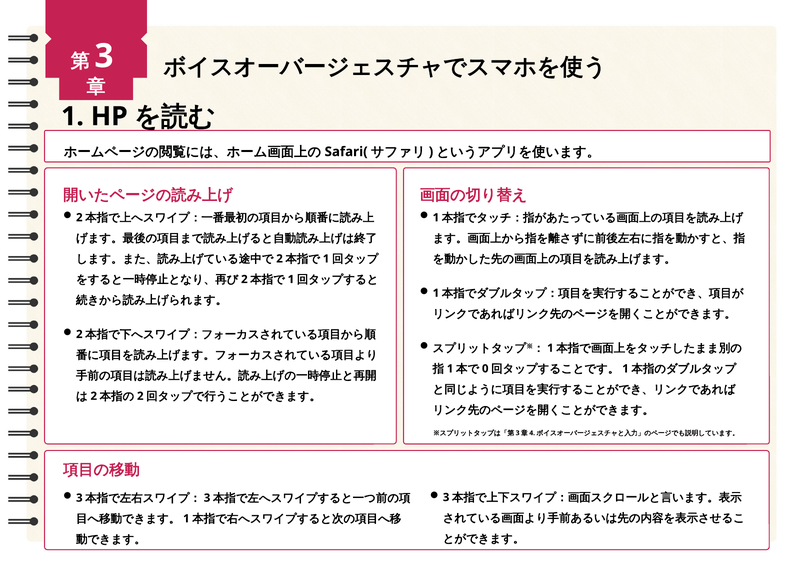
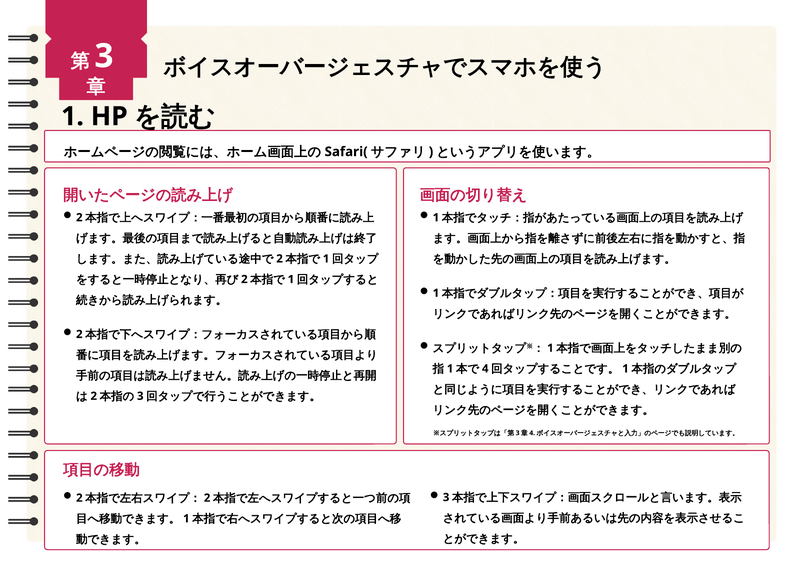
0: 0 -> 4 (485, 368)
2: 2 -> 3 (140, 396)
3: 3 -> 2 (79, 498)
3: 3 -> 2 (207, 498)
